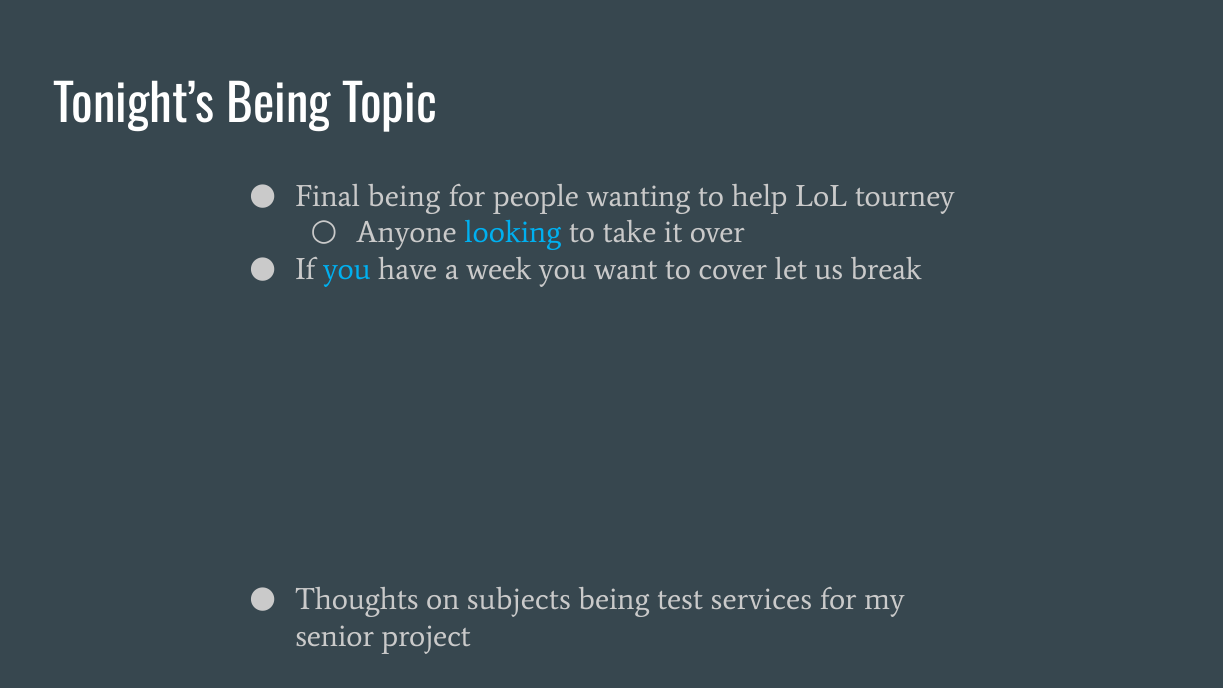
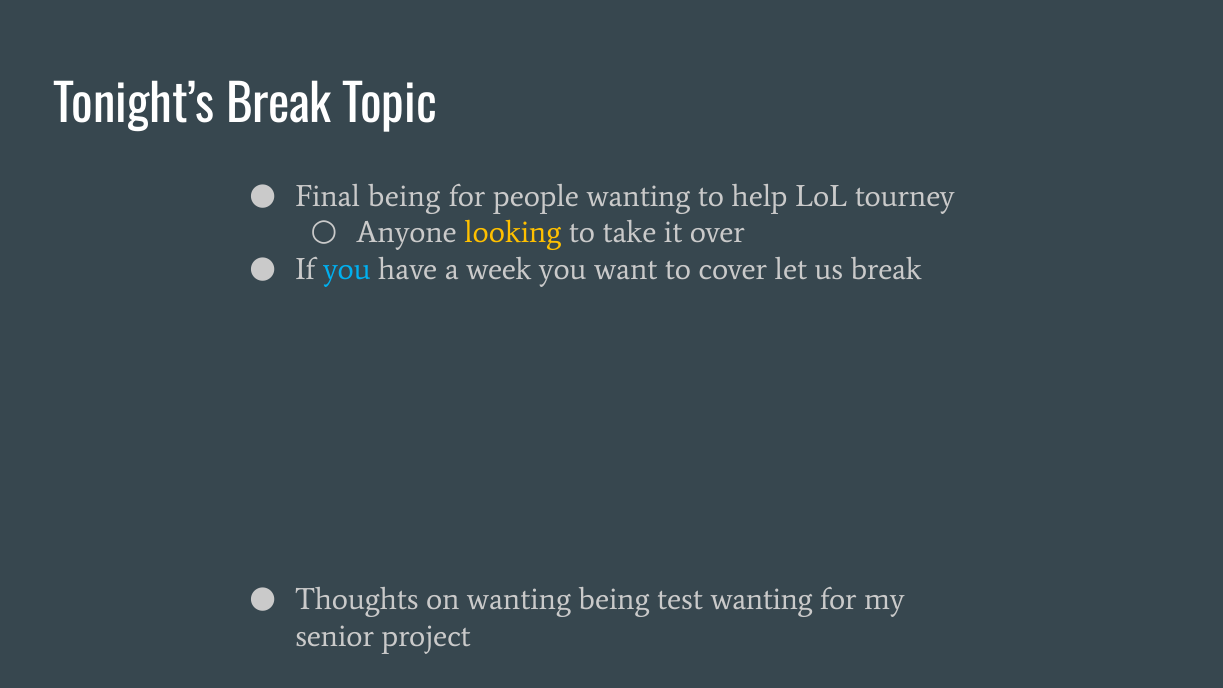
Tonight’s Being: Being -> Break (279, 106)
looking colour: light blue -> yellow (513, 233)
on subjects: subjects -> wanting (519, 600)
test services: services -> wanting (762, 600)
